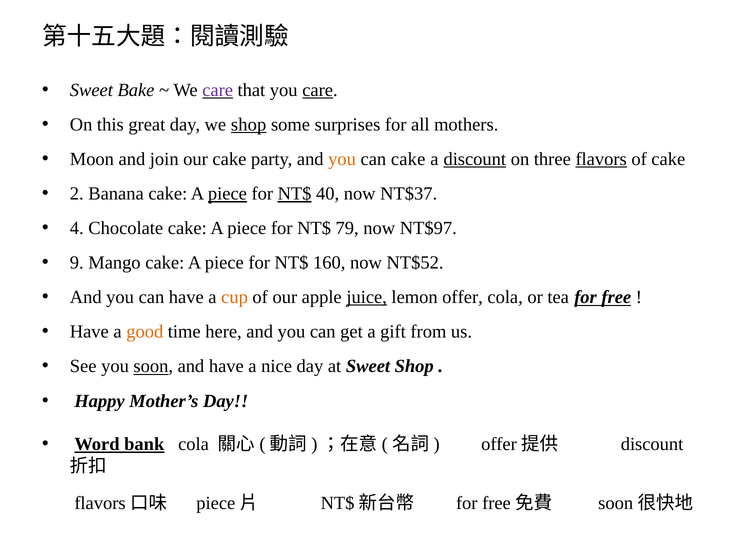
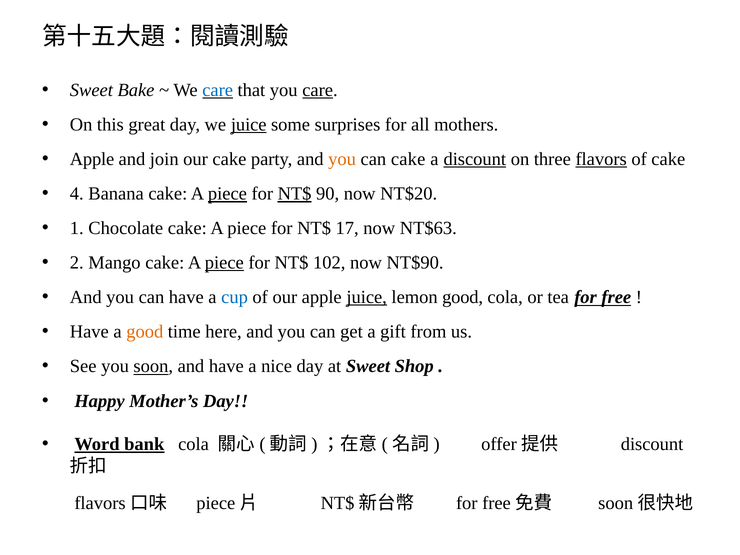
care colour: purple -> blue (218, 90)
we shop: shop -> juice (249, 124)
Moon: Moon -> Apple (92, 159)
2: 2 -> 4 (77, 194)
40: 40 -> 90 (328, 194)
NT$37: NT$37 -> NT$20 (409, 194)
4: 4 -> 1 (77, 228)
79: 79 -> 17 (347, 228)
NT$97: NT$97 -> NT$63 (428, 228)
9: 9 -> 2 (77, 263)
piece underline: none -> present (224, 263)
160: 160 -> 102 (329, 263)
NT$52: NT$52 -> NT$90 (415, 263)
cup colour: orange -> blue (235, 297)
lemon offer: offer -> good (463, 297)
